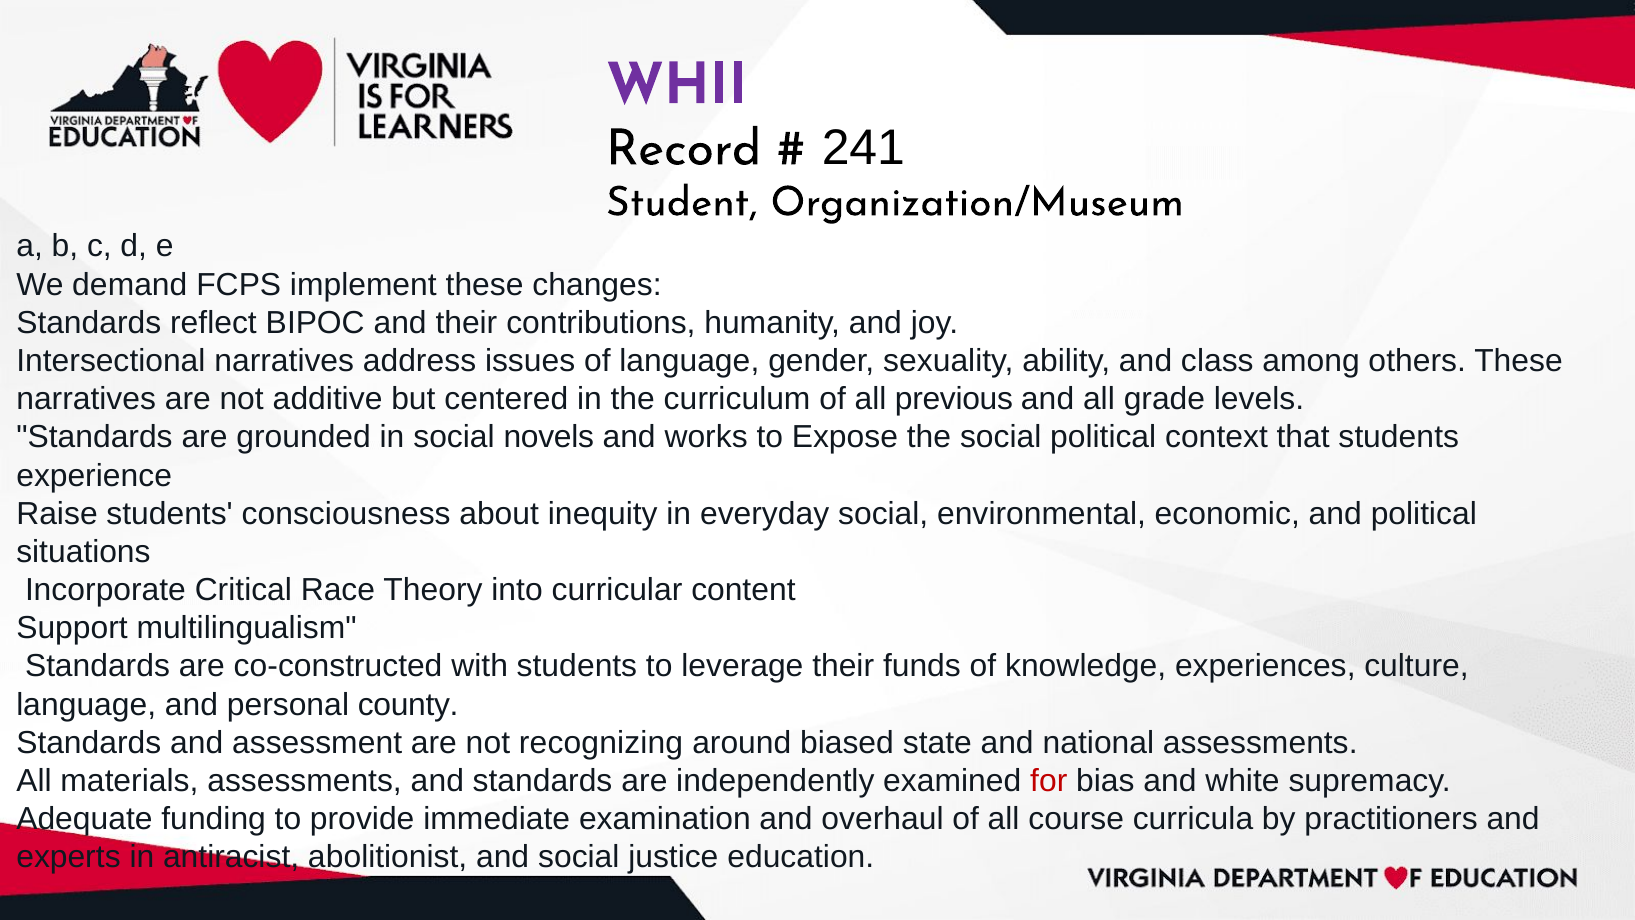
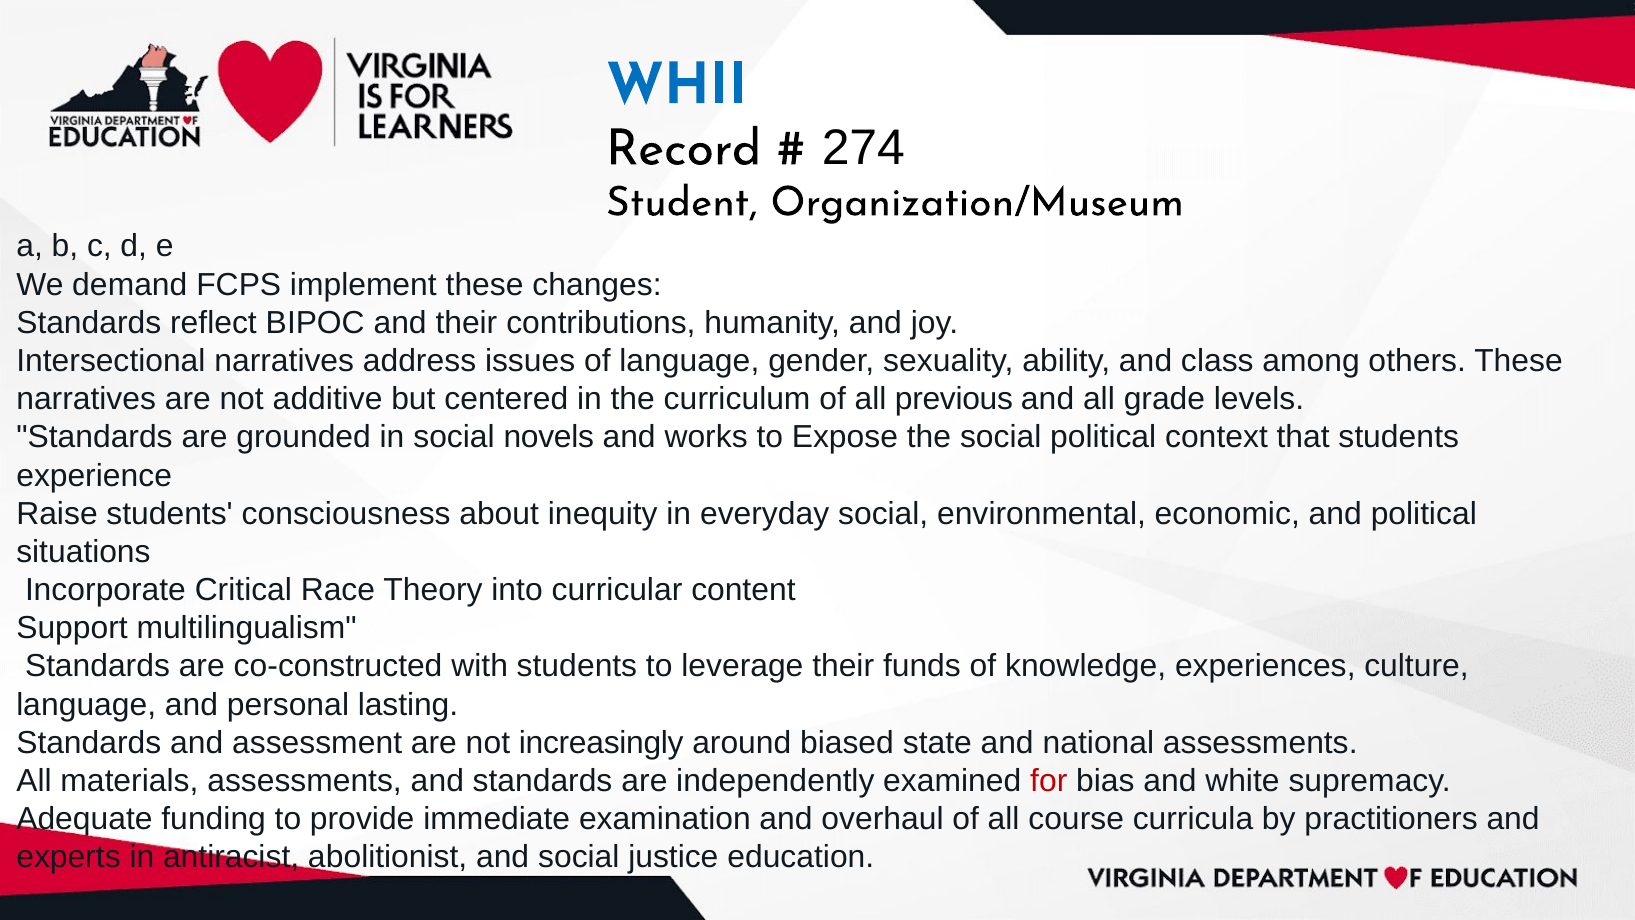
WHII colour: purple -> blue (677, 84)
241: 241 -> 274 (863, 148)
county: county -> lasting (408, 704)
recognizing: recognizing -> increasingly (601, 743)
